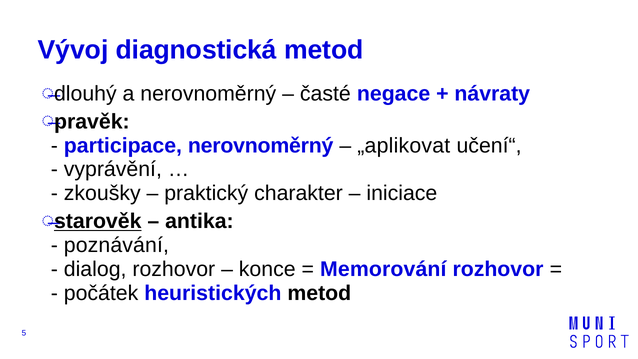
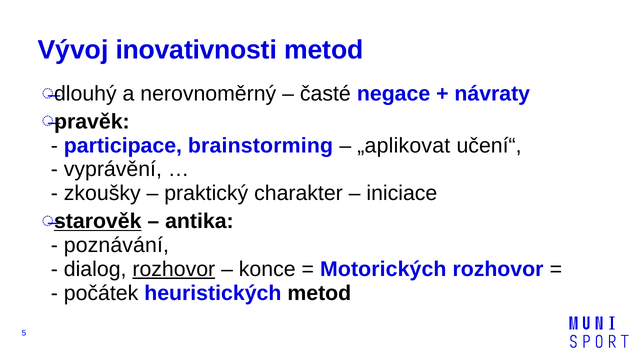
diagnostická: diagnostická -> inovativnosti (196, 50)
participace nerovnoměrný: nerovnoměrný -> brainstorming (260, 145)
rozhovor underline: none -> present (174, 269)
Memorování: Memorování -> Motorických (383, 269)
